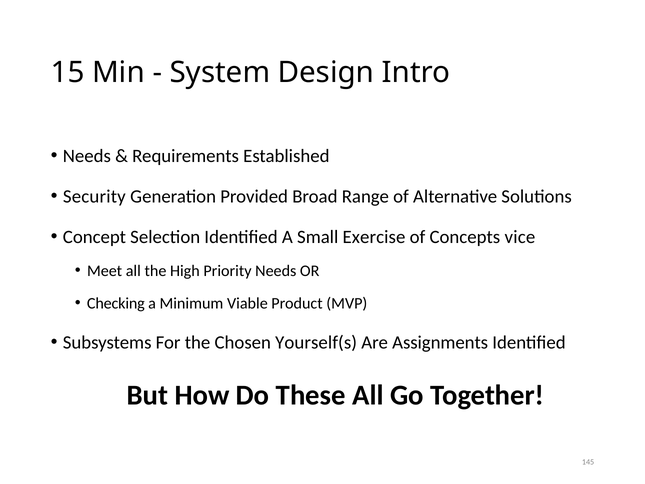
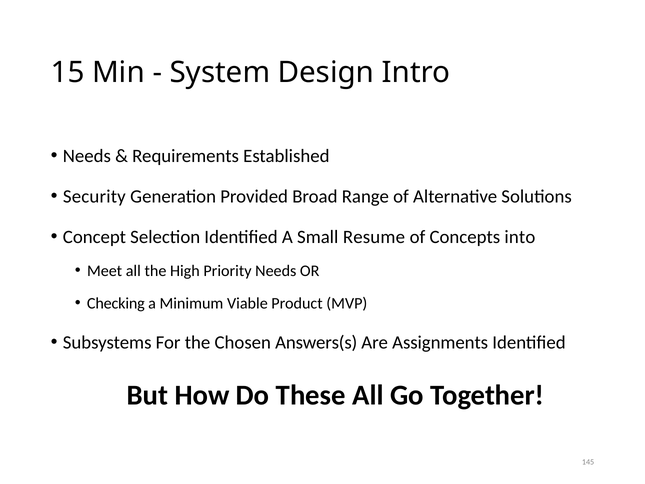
Exercise: Exercise -> Resume (374, 237)
vice: vice -> into (520, 237)
Yourself(s: Yourself(s -> Answers(s (316, 342)
